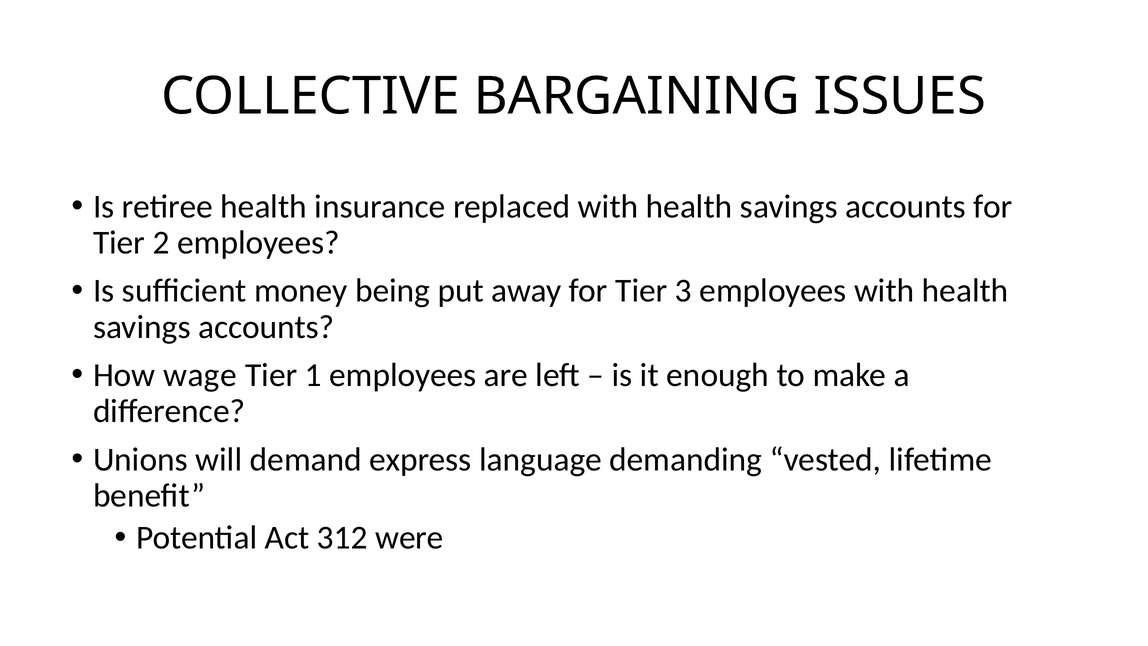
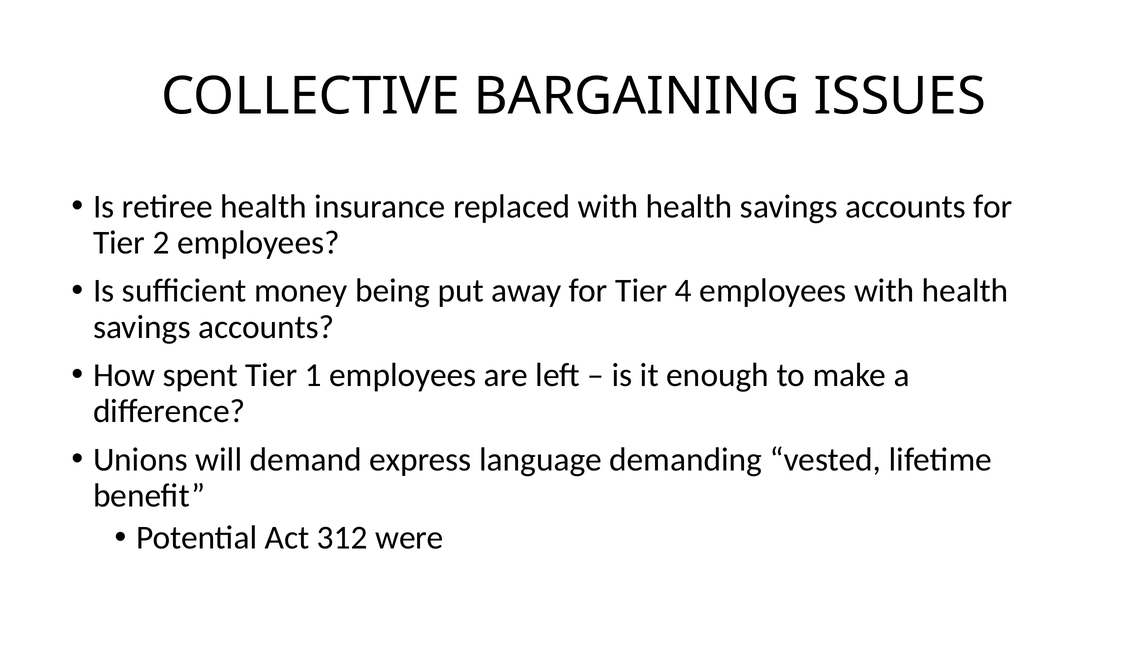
3: 3 -> 4 (683, 291)
wage: wage -> spent (200, 375)
